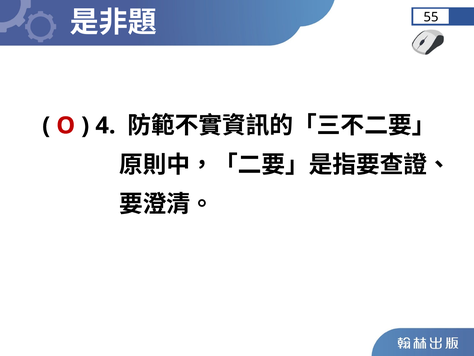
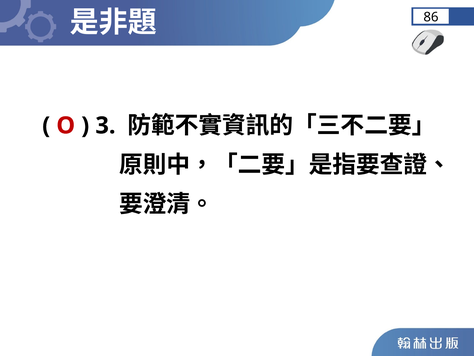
55: 55 -> 86 (431, 17)
4: 4 -> 3 (105, 125)
